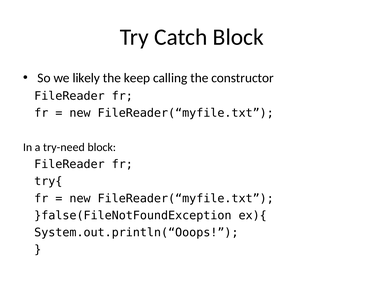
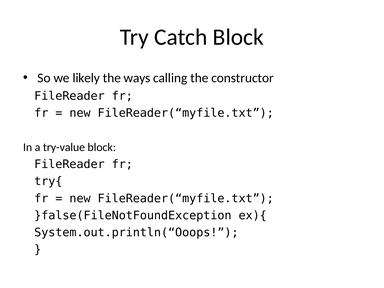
keep: keep -> ways (137, 78)
try-need: try-need -> try-value (64, 147)
